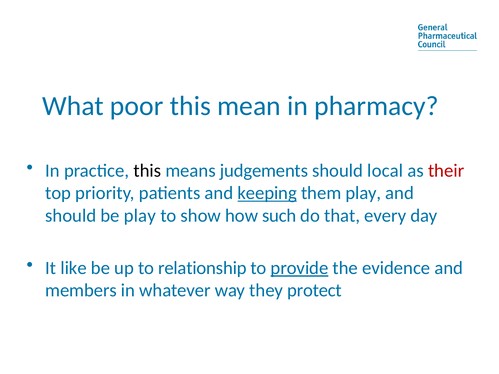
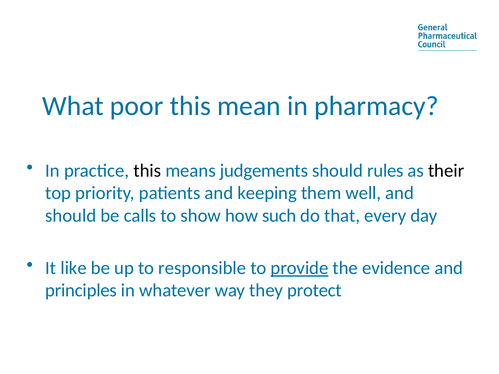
local: local -> rules (385, 171)
their colour: red -> black (446, 171)
keeping underline: present -> none (267, 193)
them play: play -> well (363, 193)
be play: play -> calls (140, 216)
relationship: relationship -> responsible (202, 268)
members: members -> principles (81, 291)
